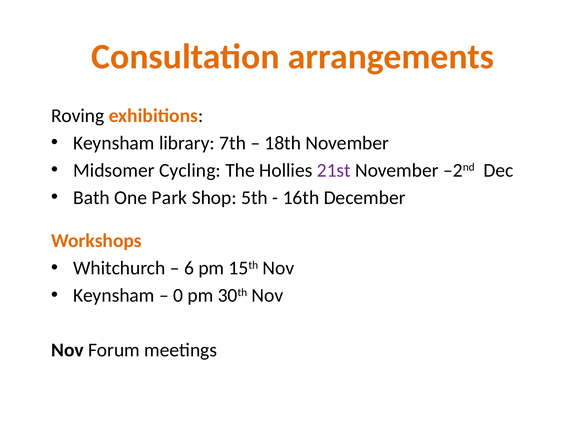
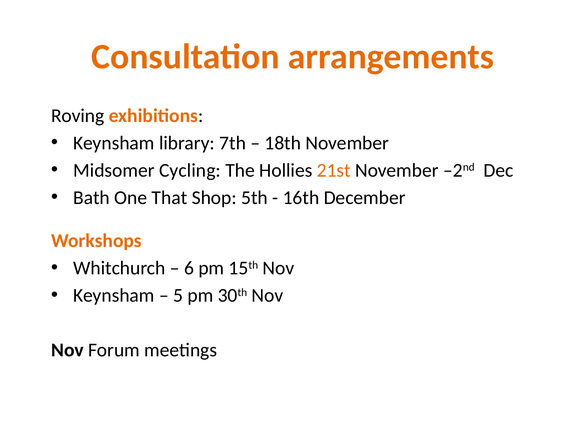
21st colour: purple -> orange (334, 170)
Park: Park -> That (169, 198)
0: 0 -> 5 (178, 296)
